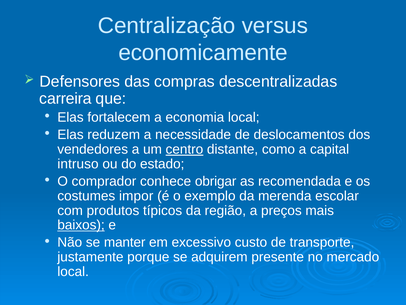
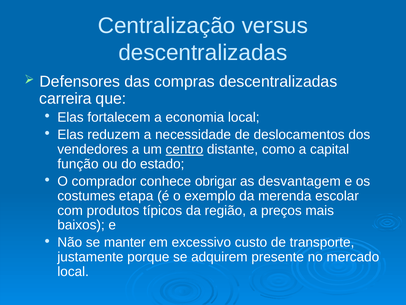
economicamente: economicamente -> descentralizadas (203, 53)
intruso: intruso -> função (78, 164)
recomendada: recomendada -> desvantagem (299, 181)
impor: impor -> etapa (136, 196)
baixos underline: present -> none (81, 225)
